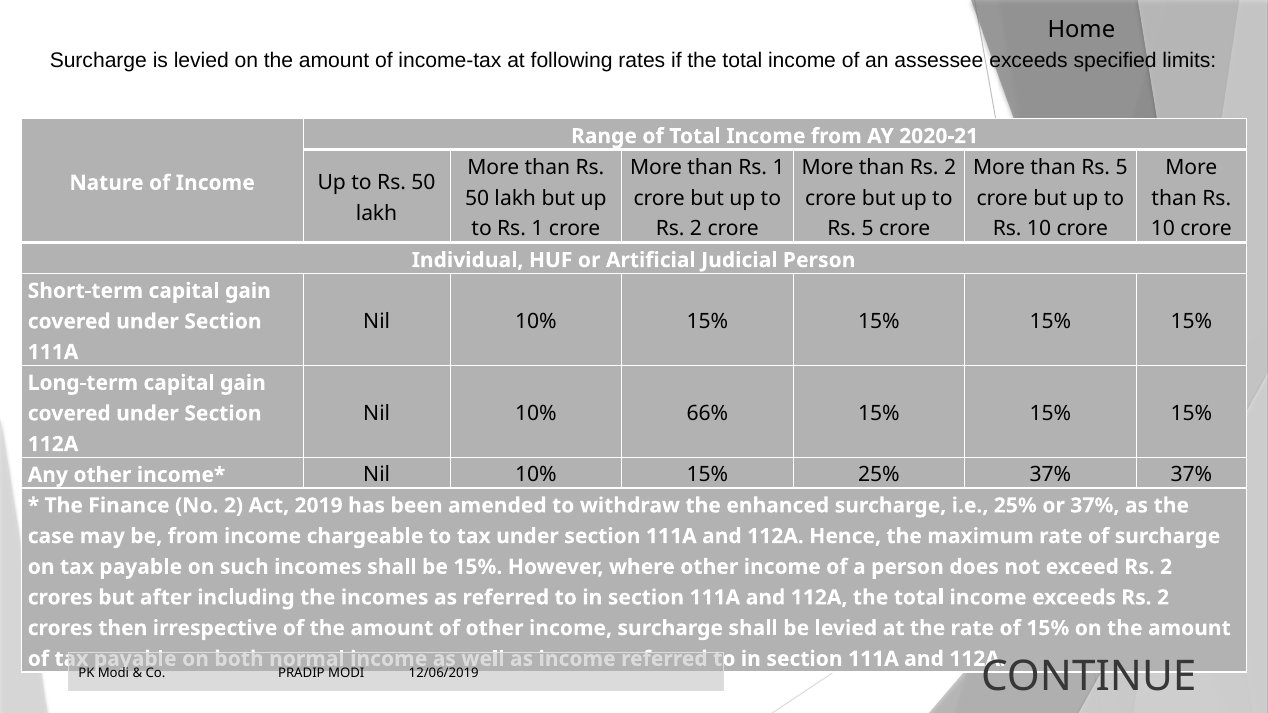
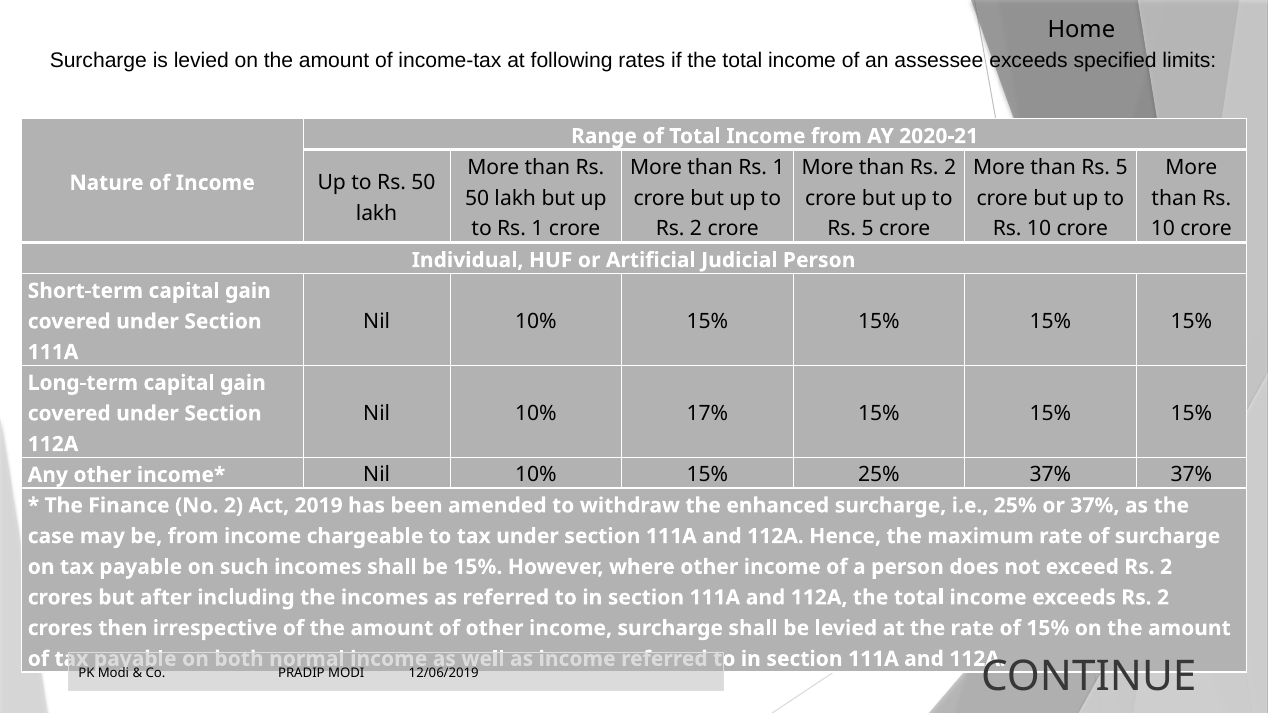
66%: 66% -> 17% (707, 414)
